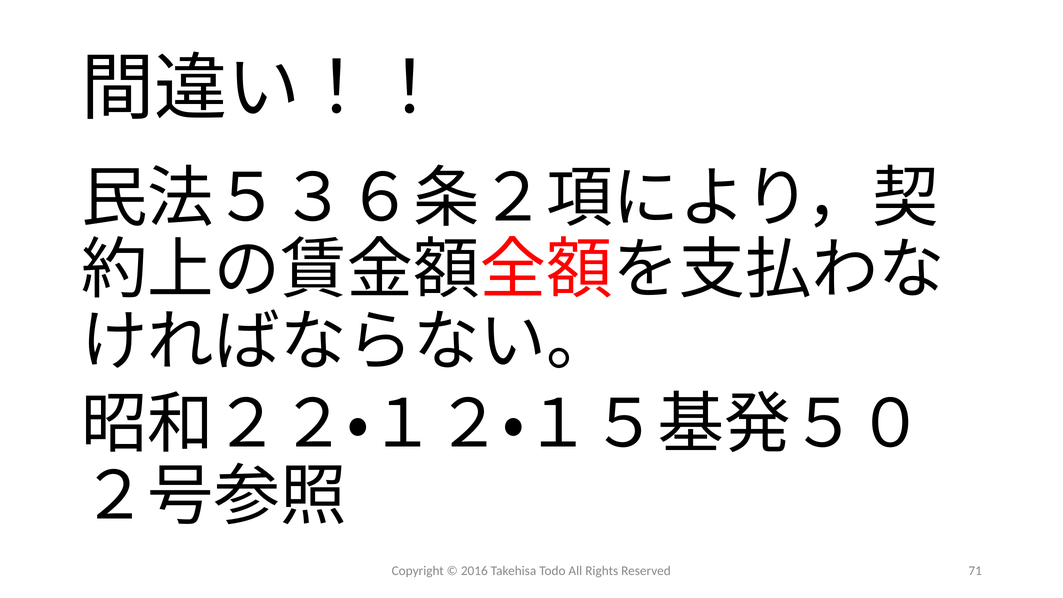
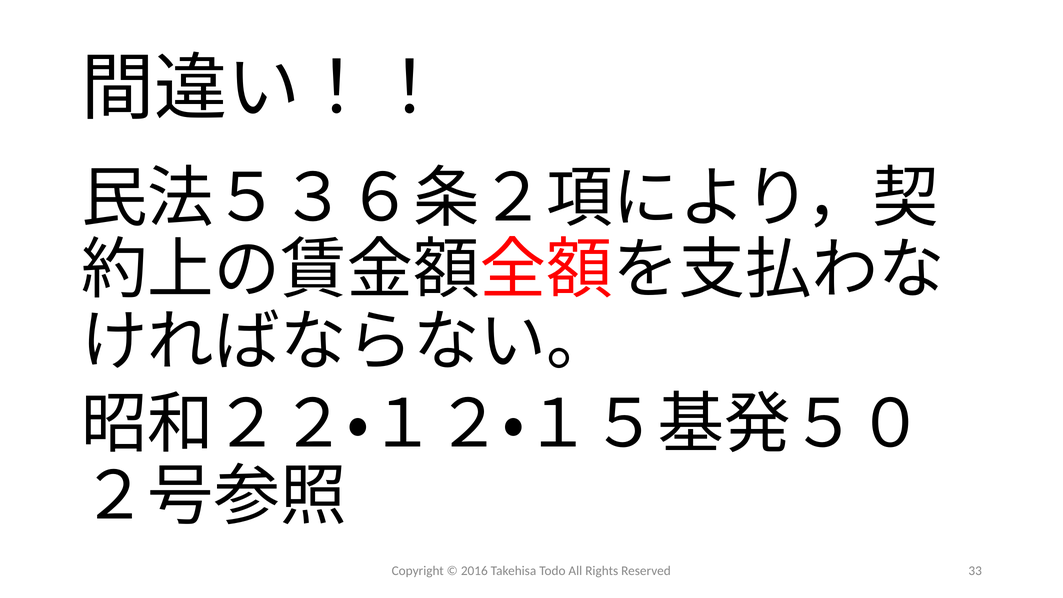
71: 71 -> 33 (975, 571)
